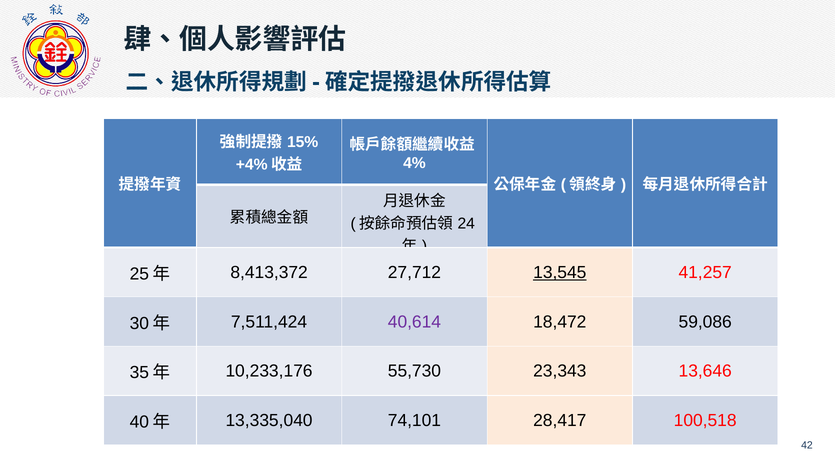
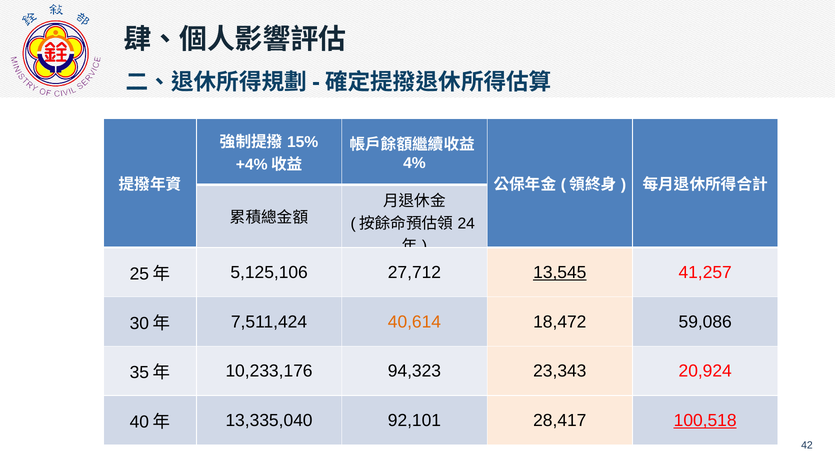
8,413,372: 8,413,372 -> 5,125,106 (269, 272)
40,614 colour: purple -> orange (414, 322)
55,730: 55,730 -> 94,323 (414, 371)
13,646: 13,646 -> 20,924 (705, 371)
74,101: 74,101 -> 92,101 (414, 420)
100,518 underline: none -> present (705, 420)
